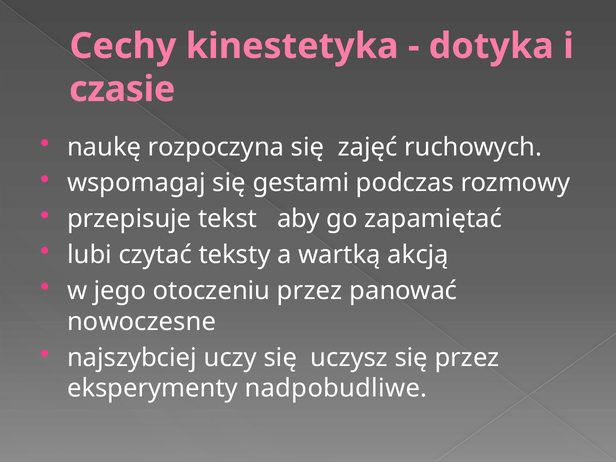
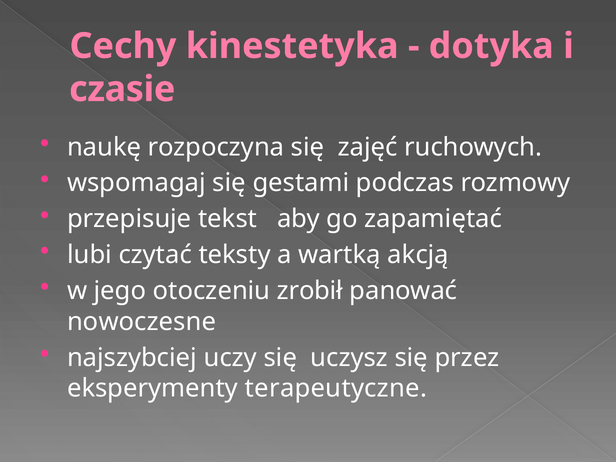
otoczeniu przez: przez -> zrobił (310, 291)
nadpobudliwe: nadpobudliwe -> terapeutyczne (336, 388)
